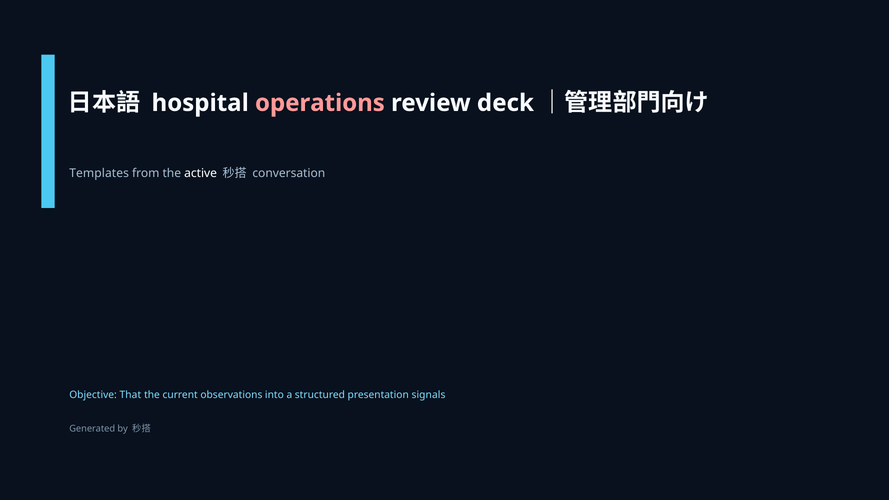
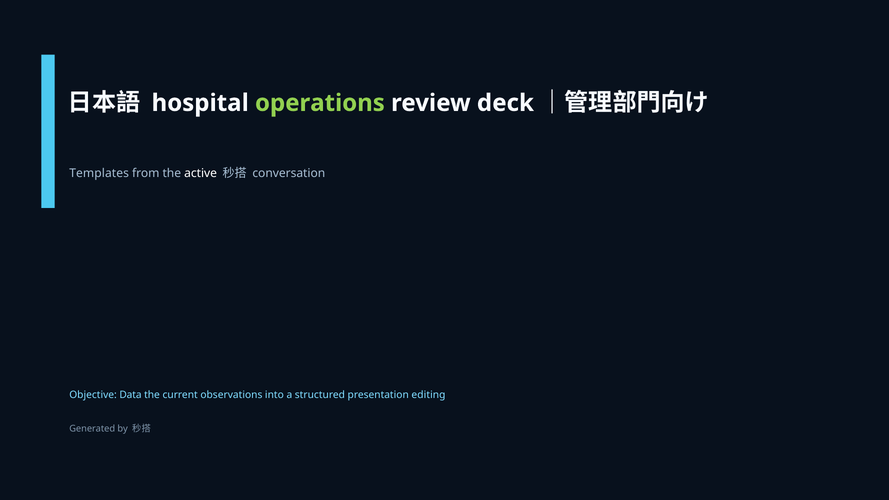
operations colour: pink -> light green (320, 103)
That: That -> Data (131, 395)
signals: signals -> editing (428, 395)
